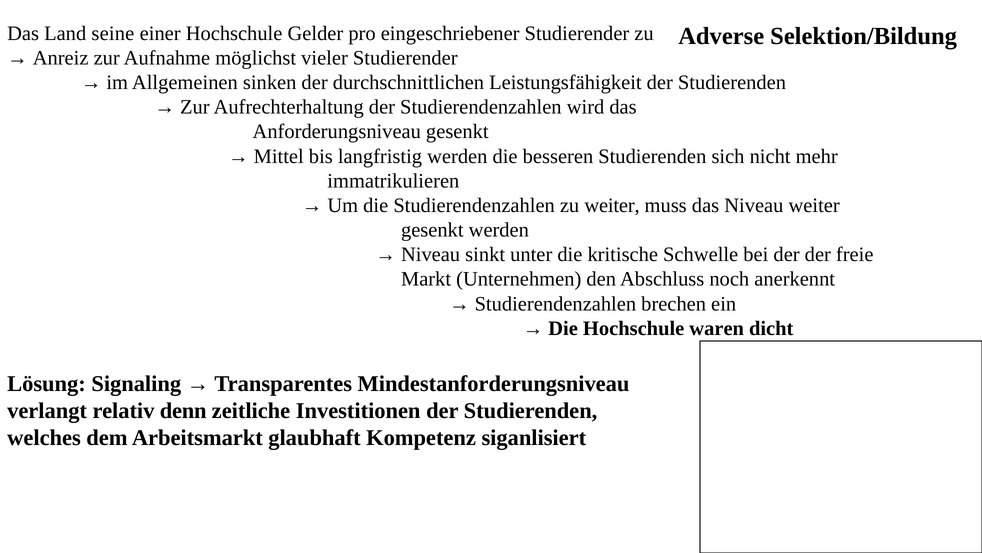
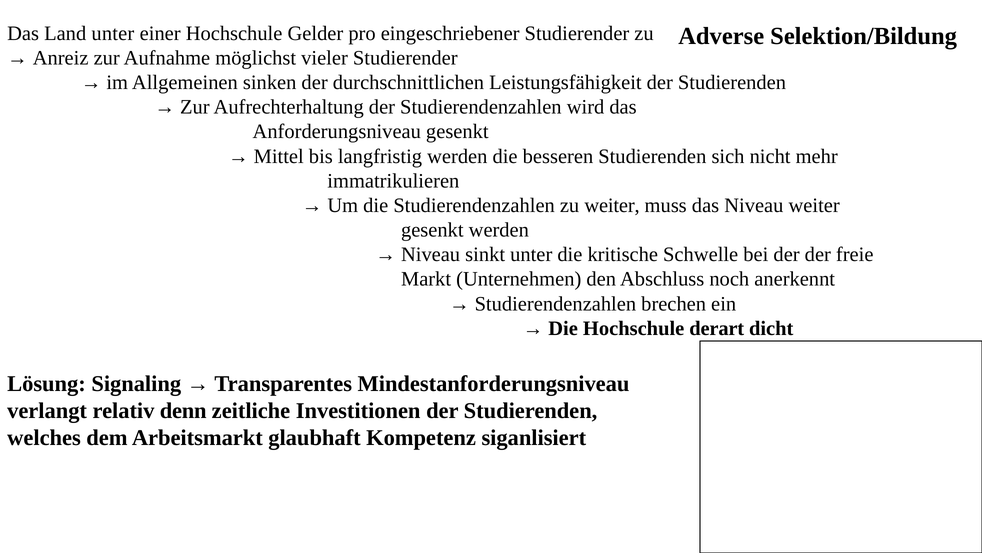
Land seine: seine -> unter (113, 33)
waren: waren -> derart (717, 328)
